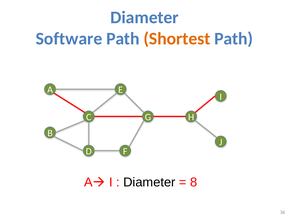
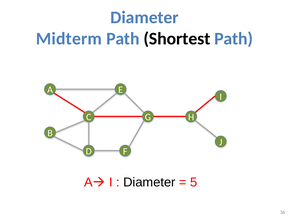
Software: Software -> Midterm (69, 39)
Shortest colour: orange -> black (177, 39)
8: 8 -> 5 (194, 182)
